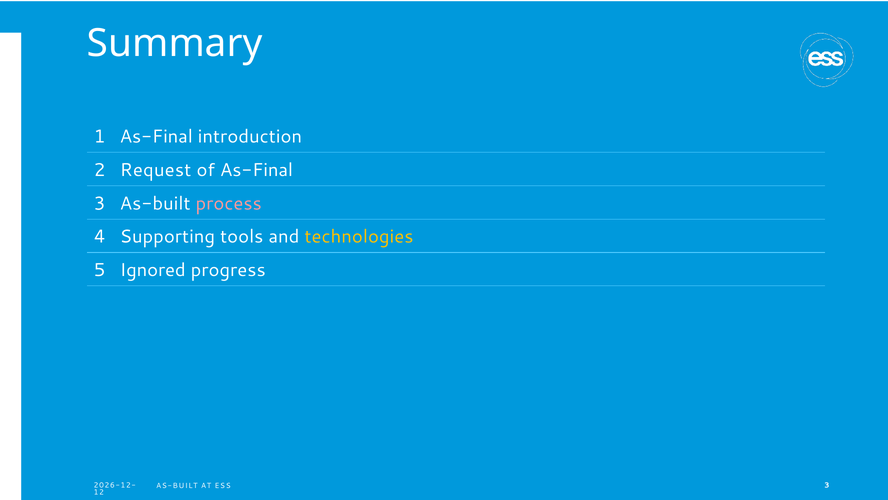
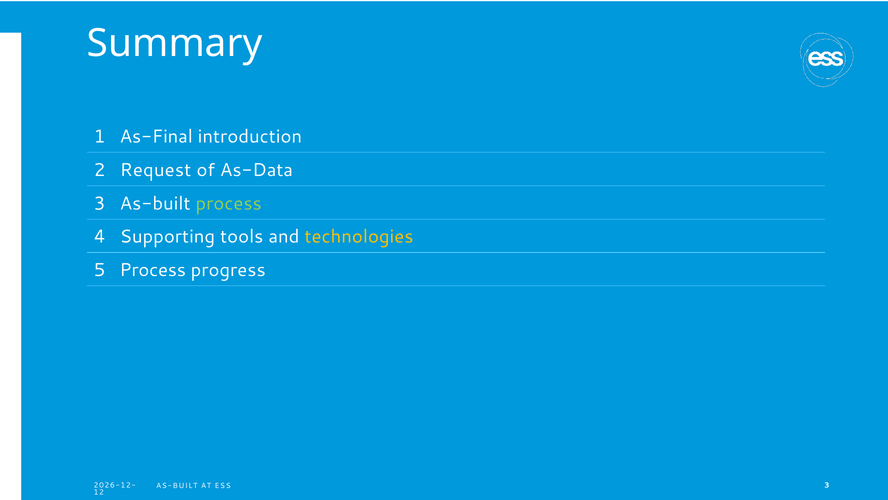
of As-Final: As-Final -> As-Data (256, 170)
process colour: pink -> light green (229, 203)
5 Ignored: Ignored -> Process (153, 270)
